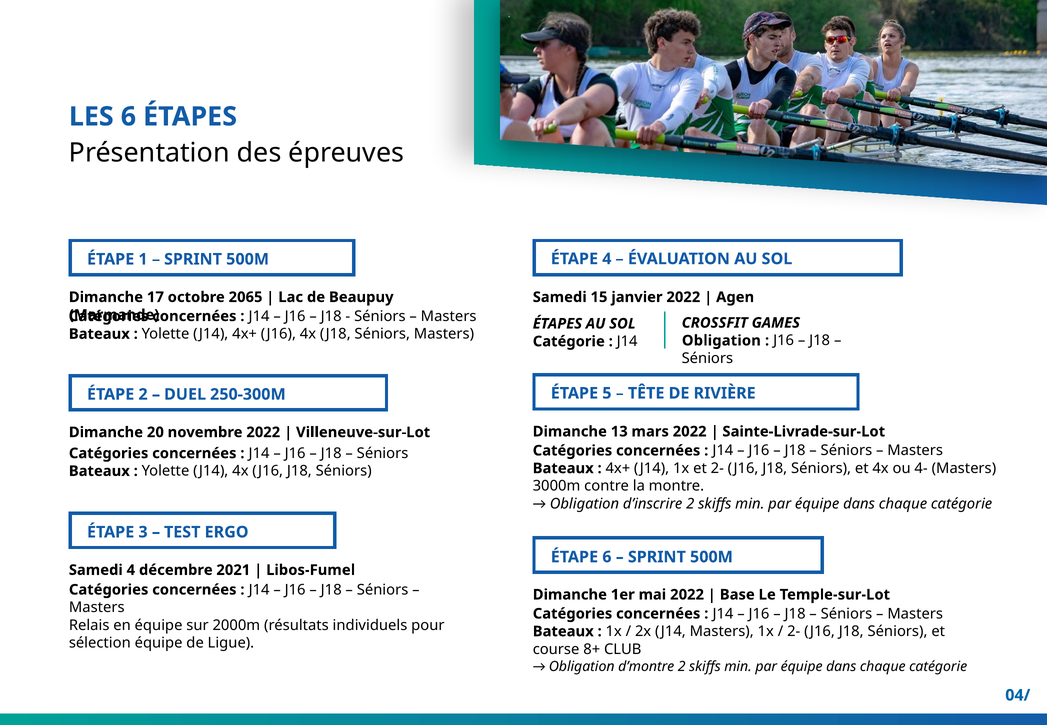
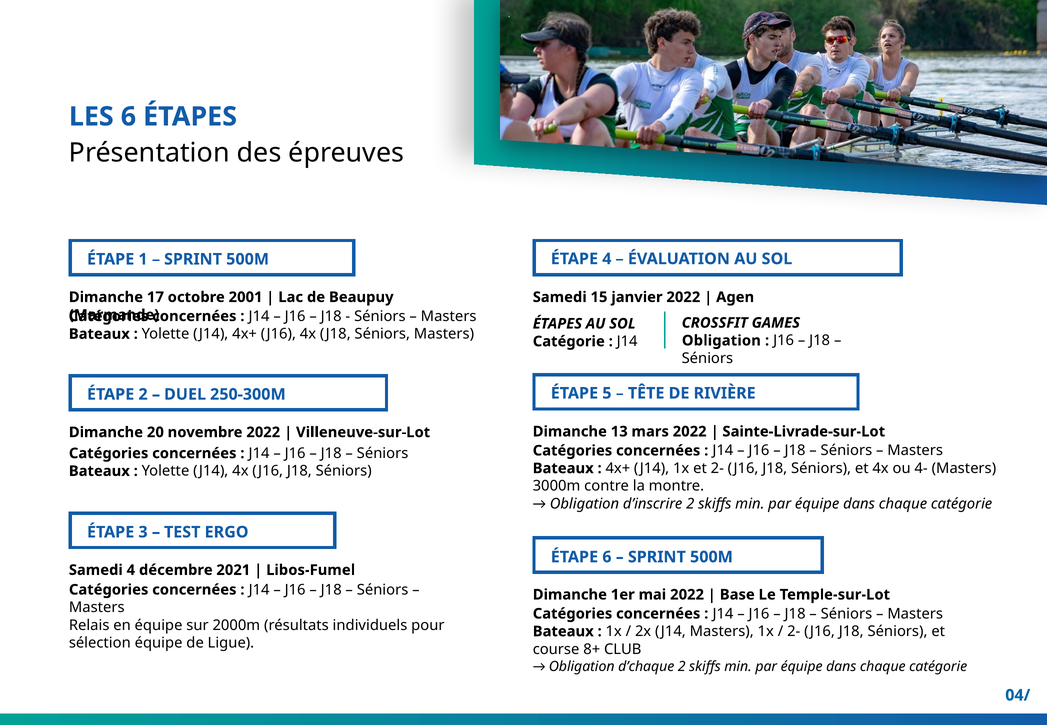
2065: 2065 -> 2001 (246, 297)
d’montre: d’montre -> d’chaque (646, 666)
